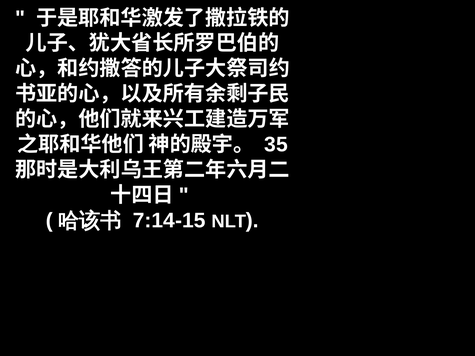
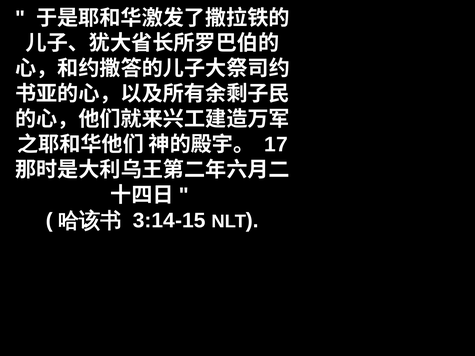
35: 35 -> 17 (276, 145)
7:14-15: 7:14-15 -> 3:14-15 (169, 221)
